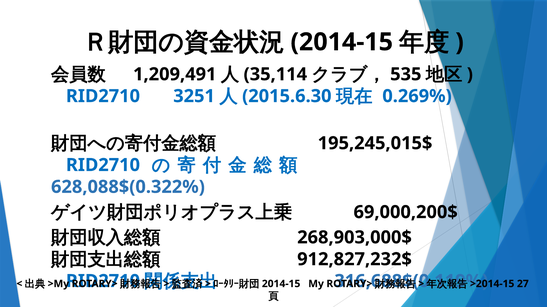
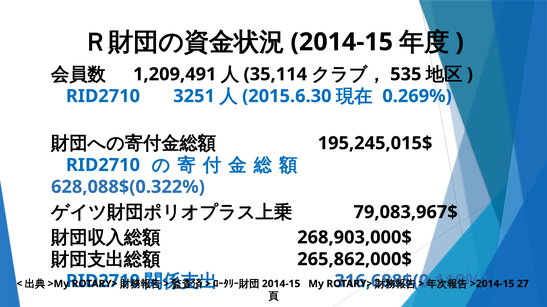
69,000,200$: 69,000,200$ -> 79,083,967$ (406, 213)
912,827,232$: 912,827,232$ -> 265,862,000$ (355, 260)
